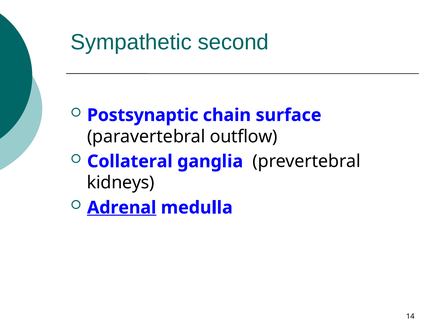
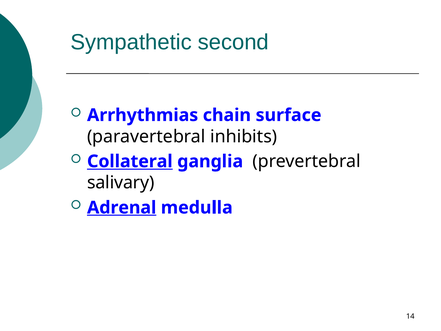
Postsynaptic: Postsynaptic -> Arrhythmias (143, 115)
outflow: outflow -> inhibits (244, 136)
Collateral underline: none -> present (130, 161)
kidneys: kidneys -> salivary (121, 183)
